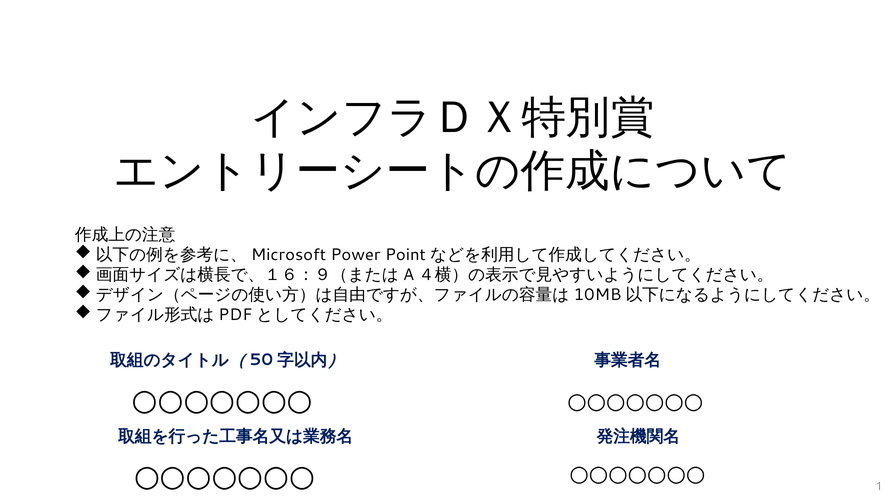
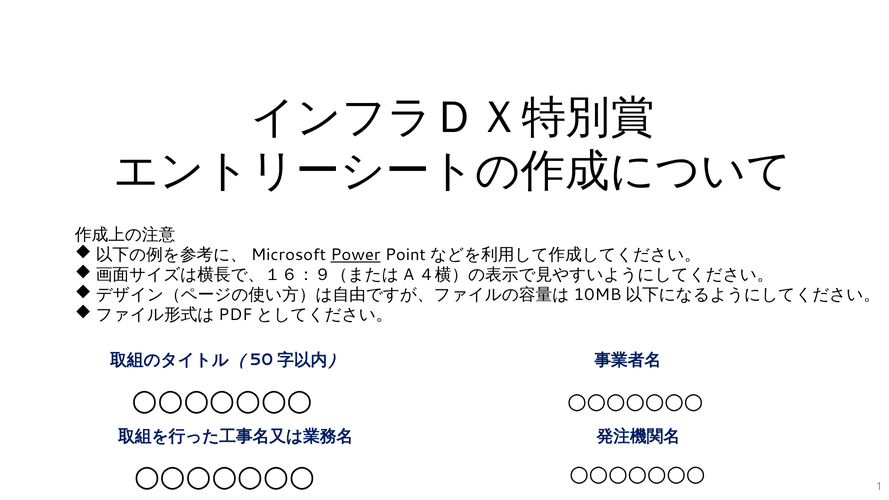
Power underline: none -> present (356, 255)
